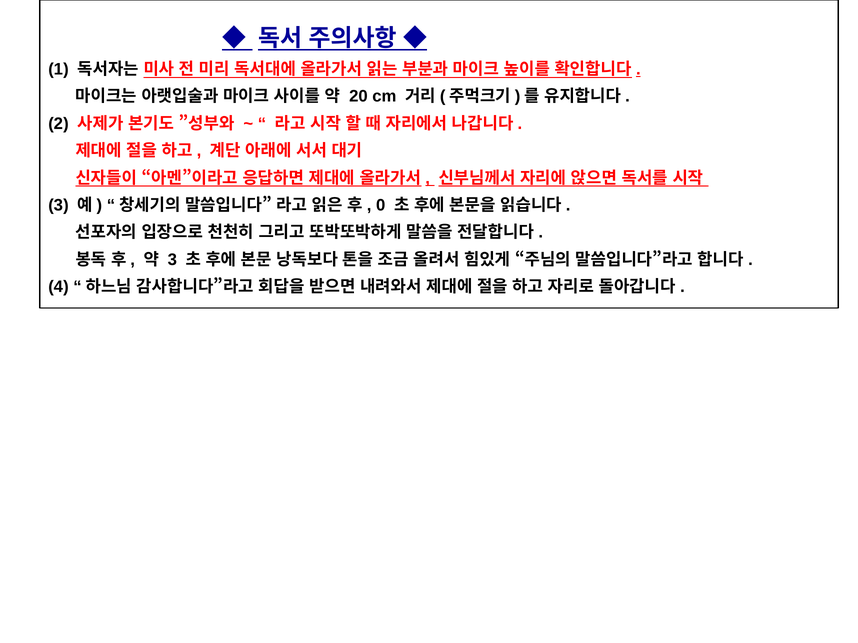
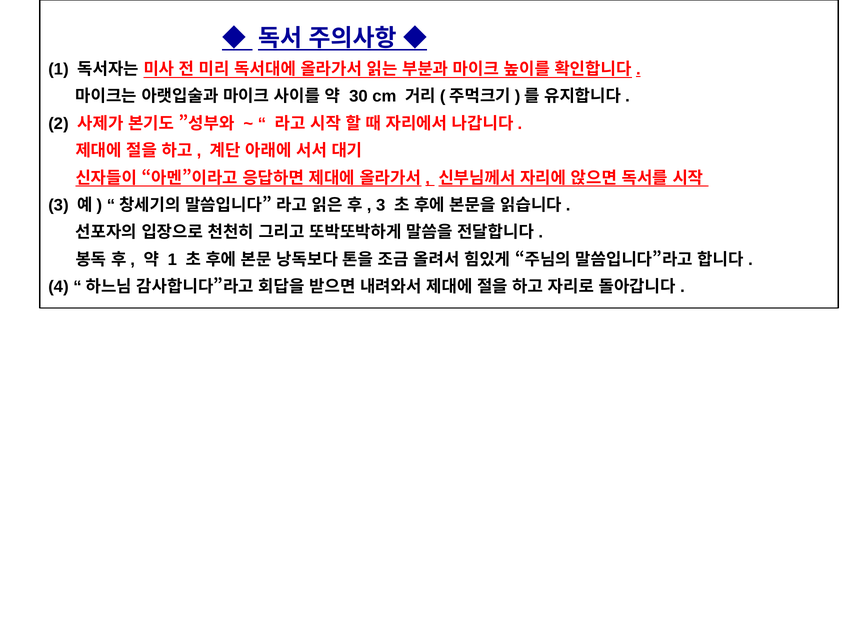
20: 20 -> 30 (358, 97)
0: 0 -> 3 (381, 205)
3: 3 -> 1 (172, 260)
